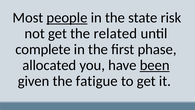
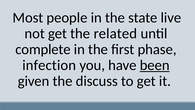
people underline: present -> none (67, 18)
risk: risk -> live (171, 18)
allocated: allocated -> infection (49, 65)
fatigue: fatigue -> discuss (97, 81)
